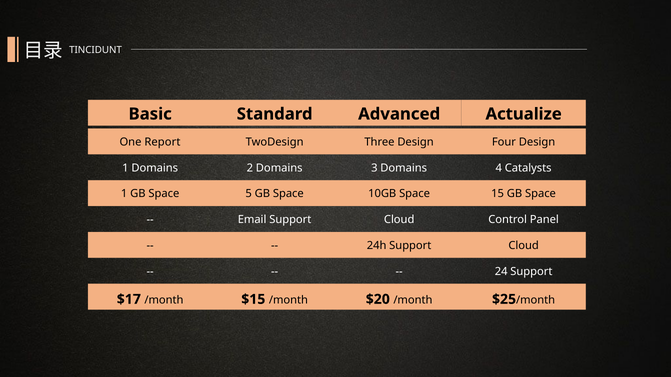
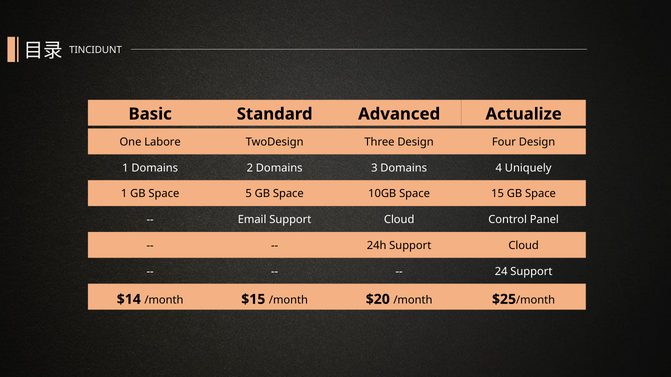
Report: Report -> Labore (163, 142)
Catalysts: Catalysts -> Uniquely (528, 168)
$17: $17 -> $14 (129, 300)
